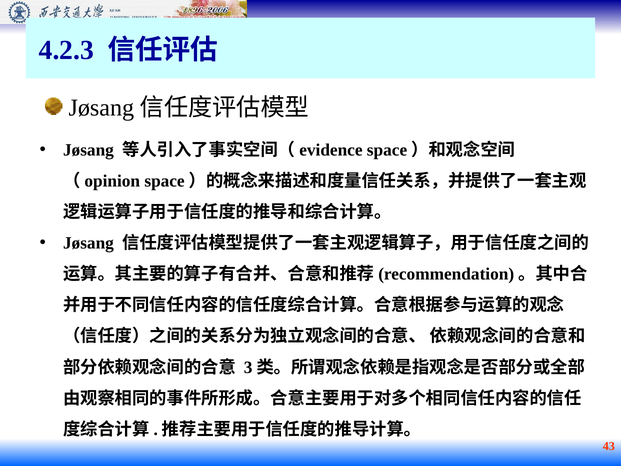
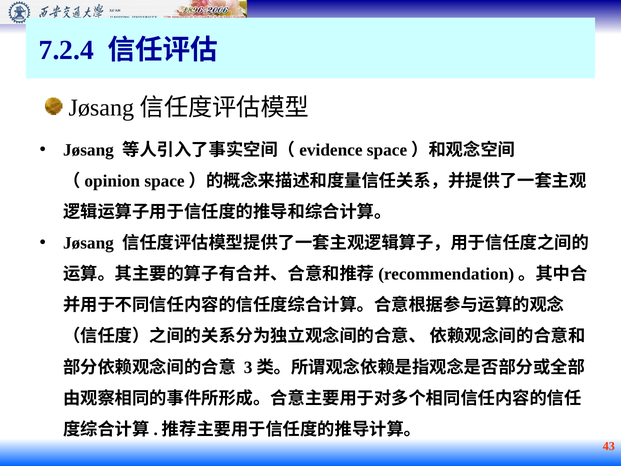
4.2.3: 4.2.3 -> 7.2.4 (66, 50)
